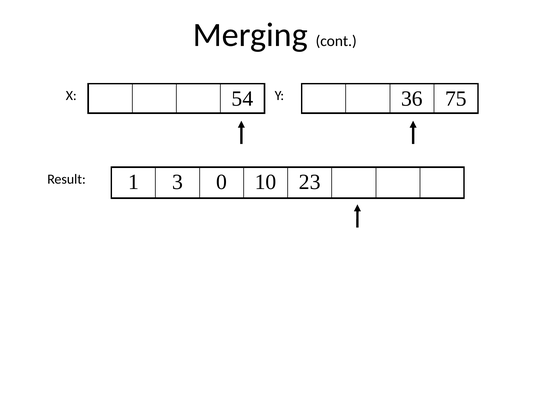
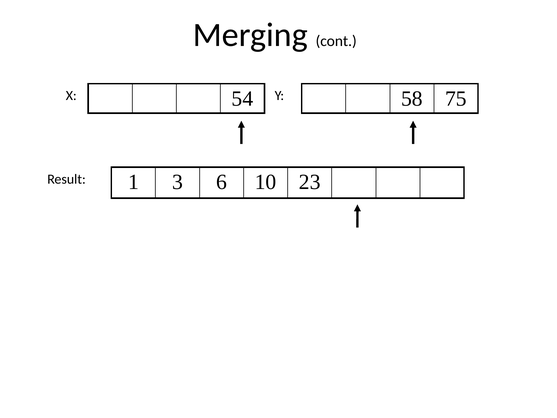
36: 36 -> 58 (412, 99)
0: 0 -> 6 (222, 182)
